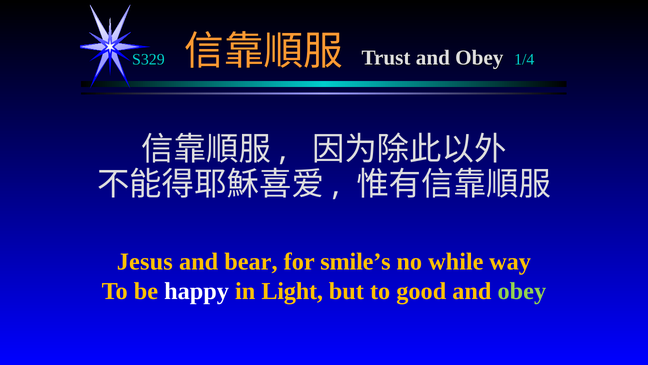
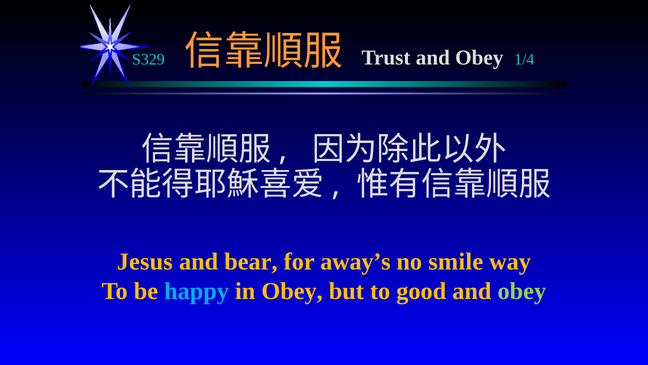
smile’s: smile’s -> away’s (355, 261)
while: while -> smile (456, 261)
happy colour: white -> light blue (197, 291)
in Light: Light -> Obey (292, 291)
